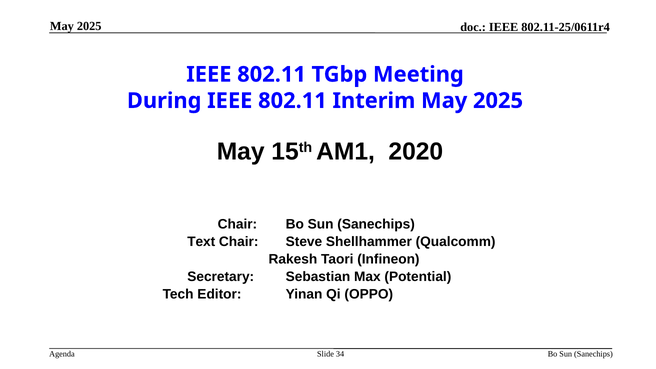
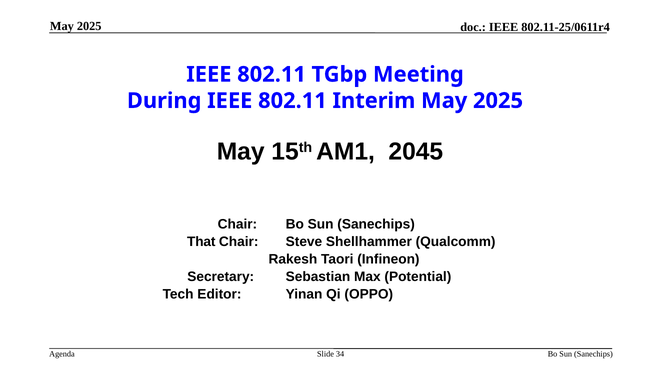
2020: 2020 -> 2045 (416, 152)
Text: Text -> That (201, 242)
